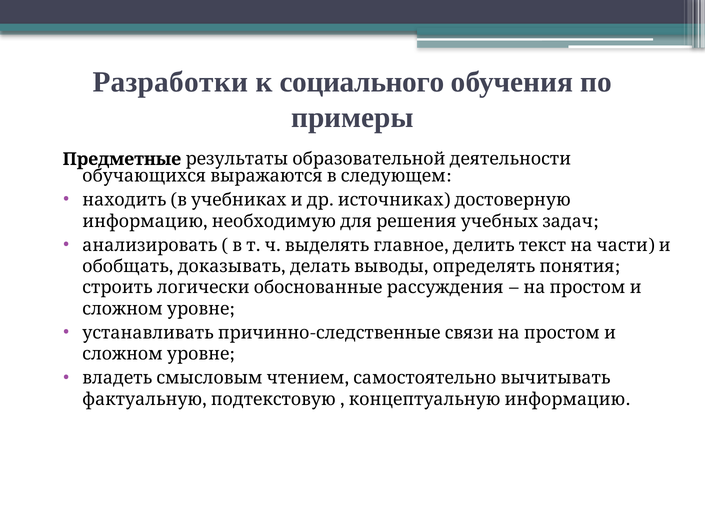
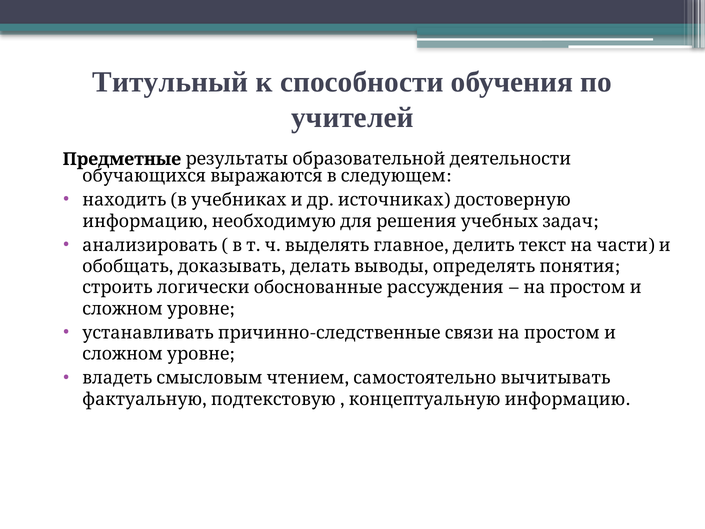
Разработки: Разработки -> Титульный (170, 82)
социального: социального -> способности (362, 82)
примеры: примеры -> учителей (352, 117)
